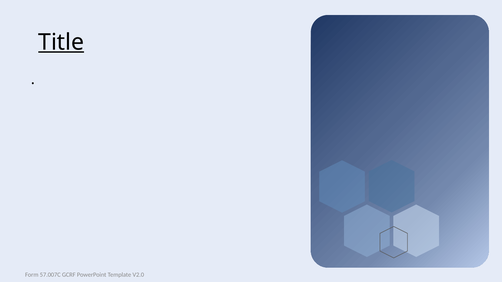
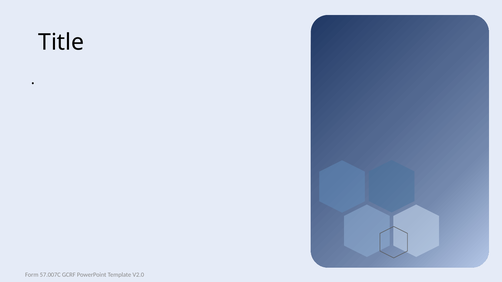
Title underline: present -> none (61, 42)
